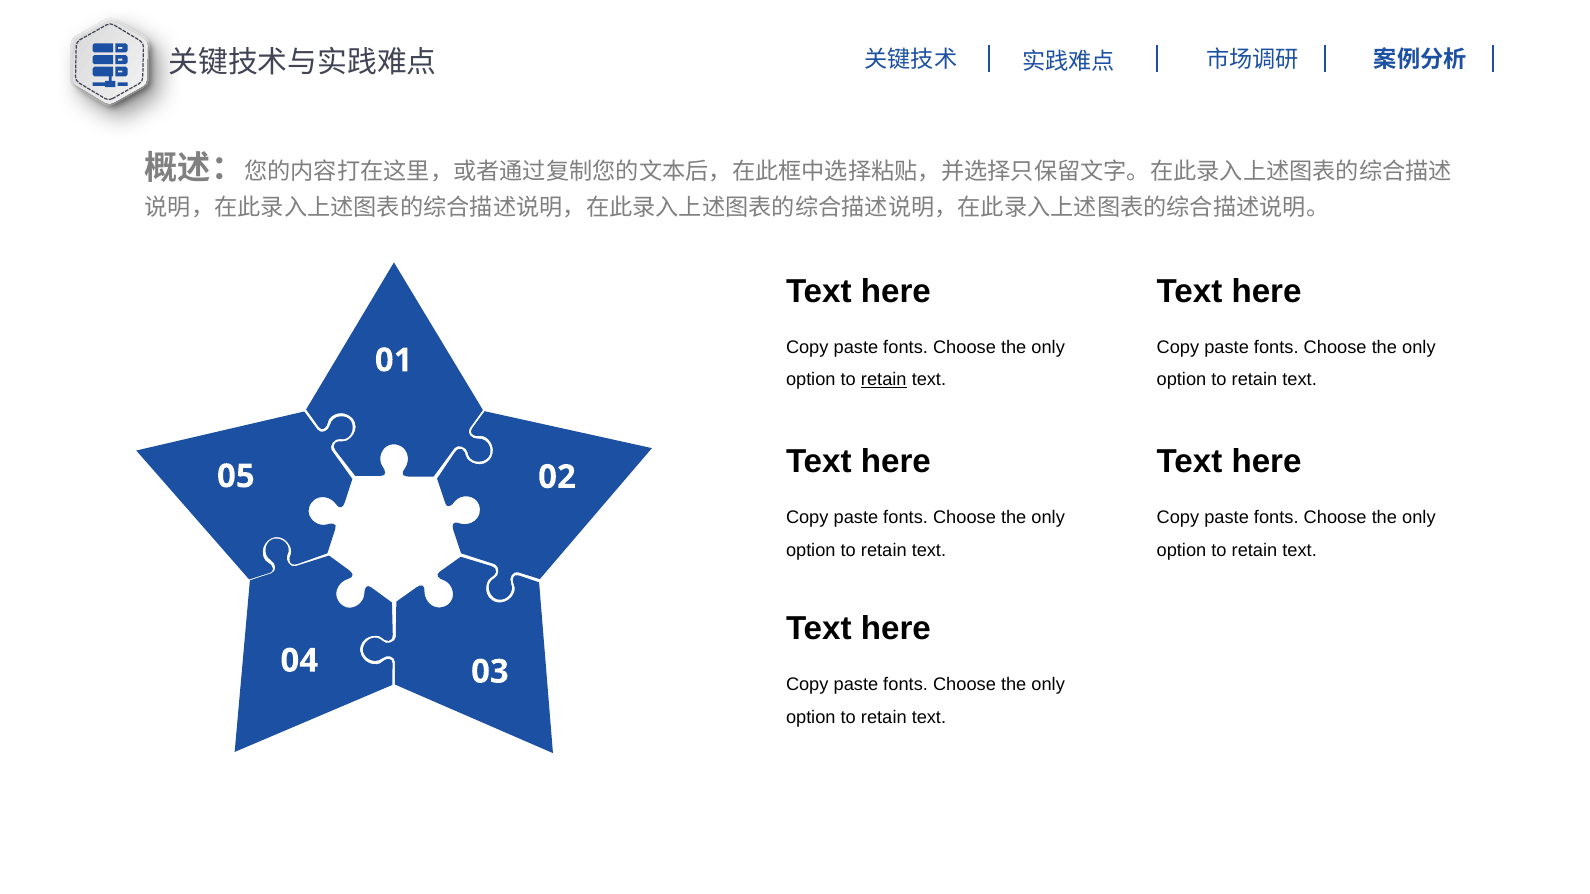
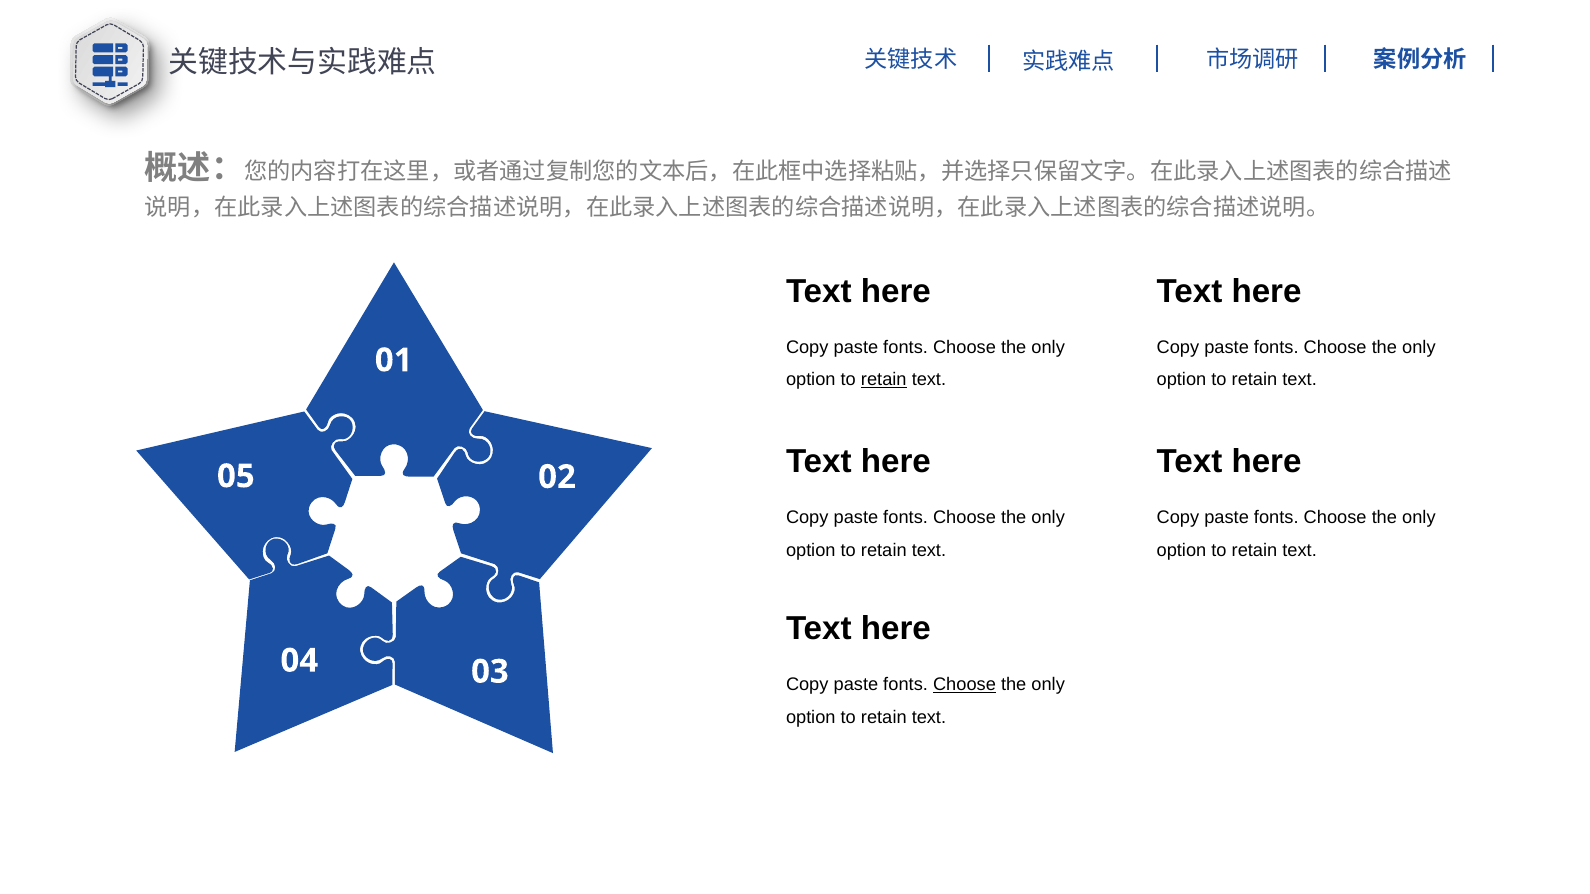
Choose underline: none -> present (964, 685)
